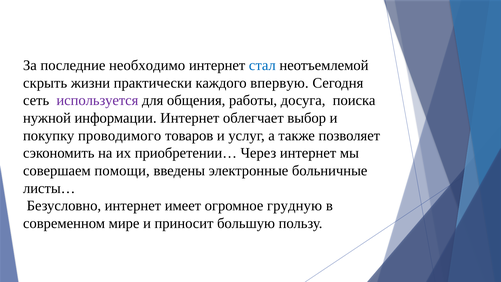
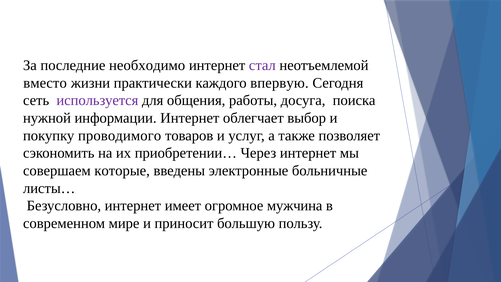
стал colour: blue -> purple (262, 65)
скрыть: скрыть -> вместо (45, 83)
помощи: помощи -> которые (122, 171)
грудную: грудную -> мужчина (295, 206)
